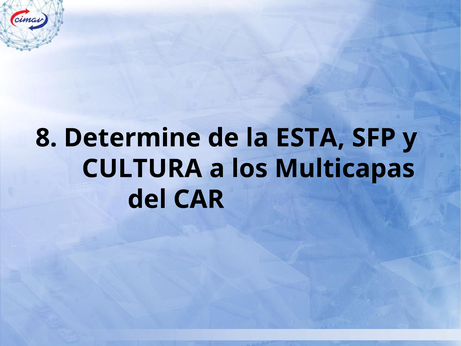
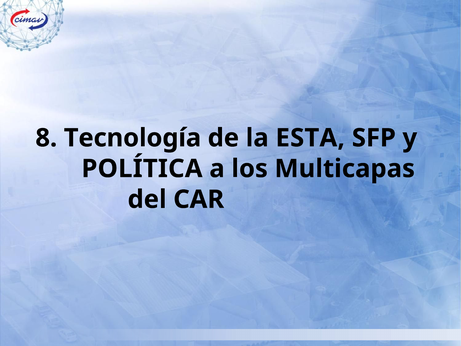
Determine: Determine -> Tecnología (132, 138)
CULTURA: CULTURA -> POLÍTICA (142, 169)
